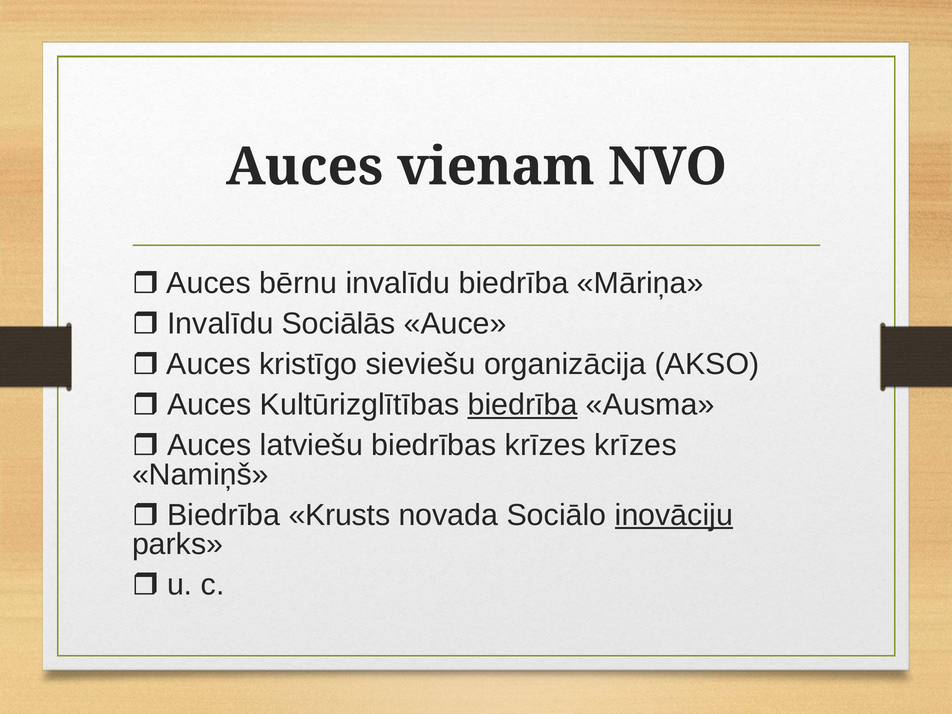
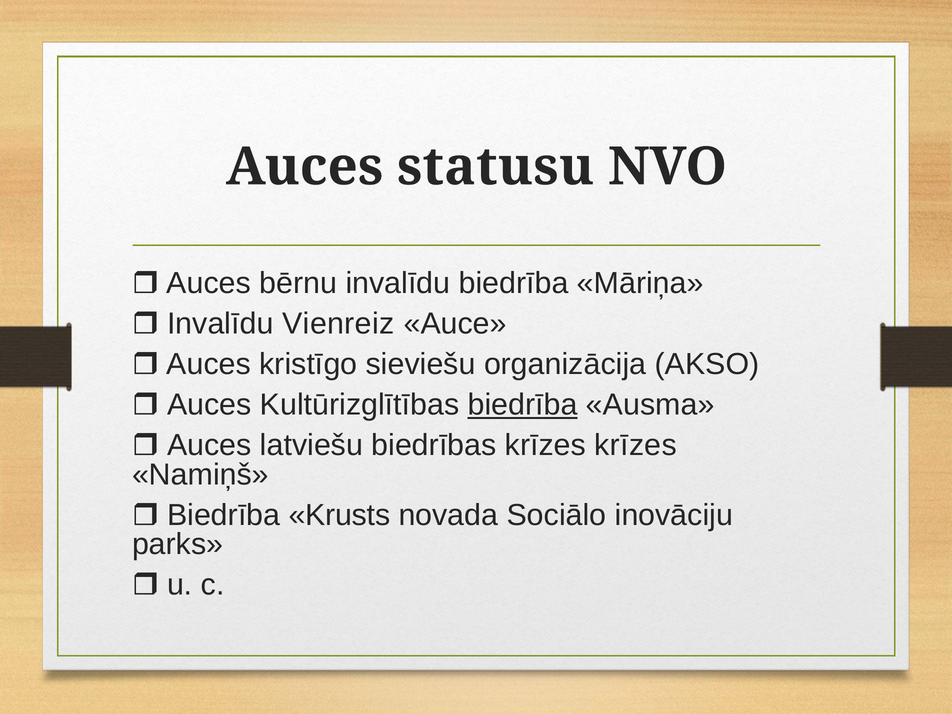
vienam: vienam -> statusu (495, 167)
Sociālās: Sociālās -> Vienreiz (338, 324)
inovāciju underline: present -> none (674, 515)
